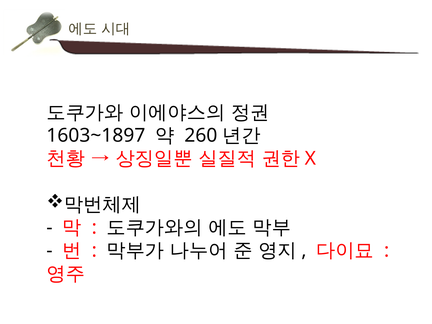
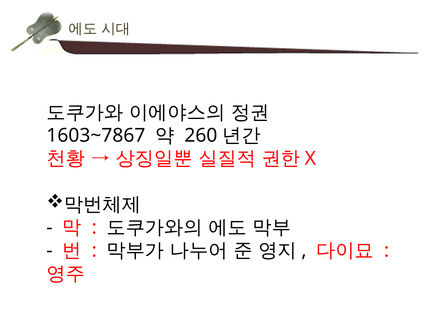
1603~1897: 1603~1897 -> 1603~7867 (96, 135)
